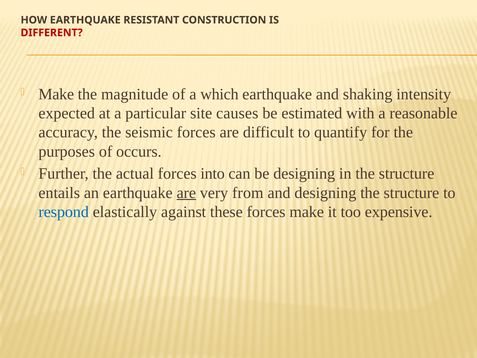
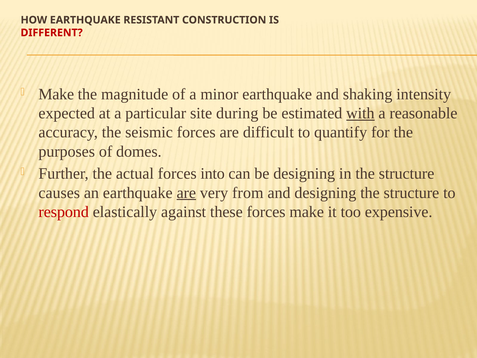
which: which -> minor (219, 94)
causes: causes -> during (237, 113)
with underline: none -> present (360, 113)
occurs: occurs -> domes (139, 151)
entails: entails -> causes (59, 193)
respond colour: blue -> red (64, 212)
